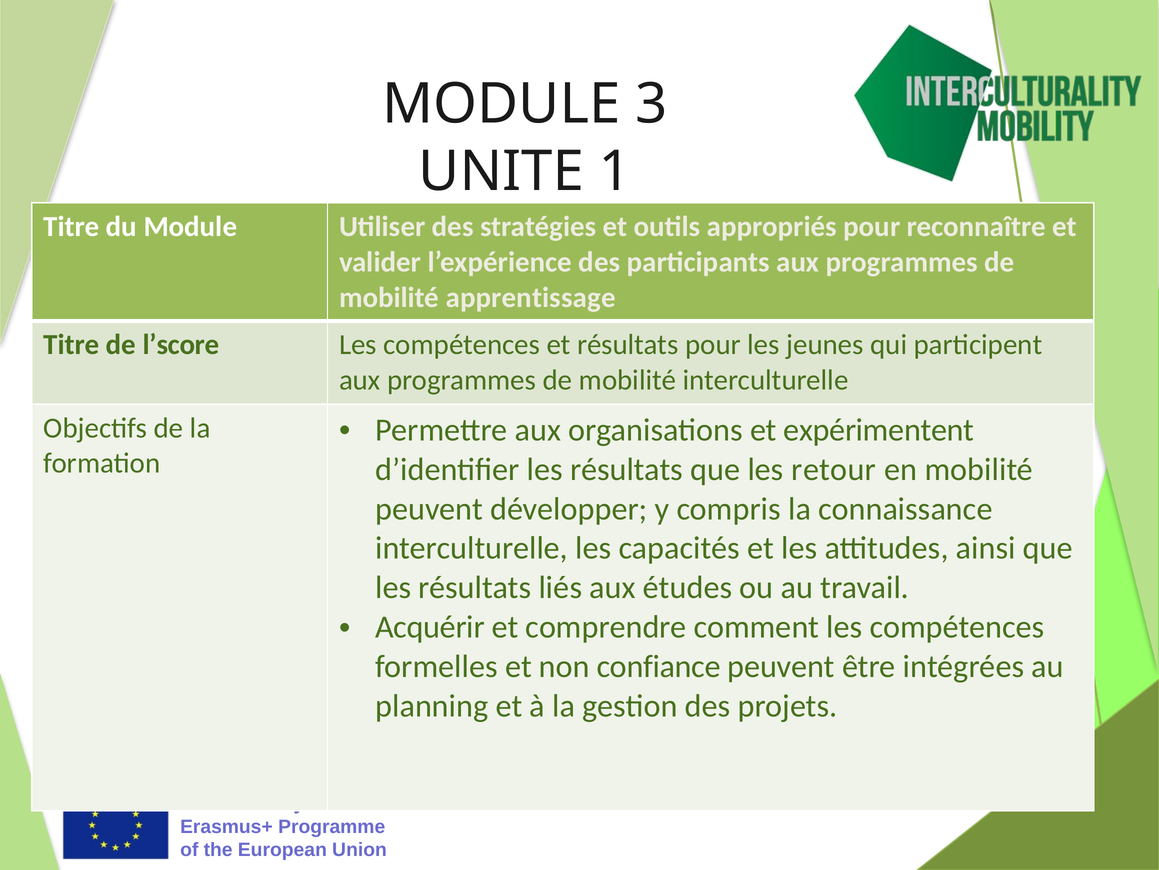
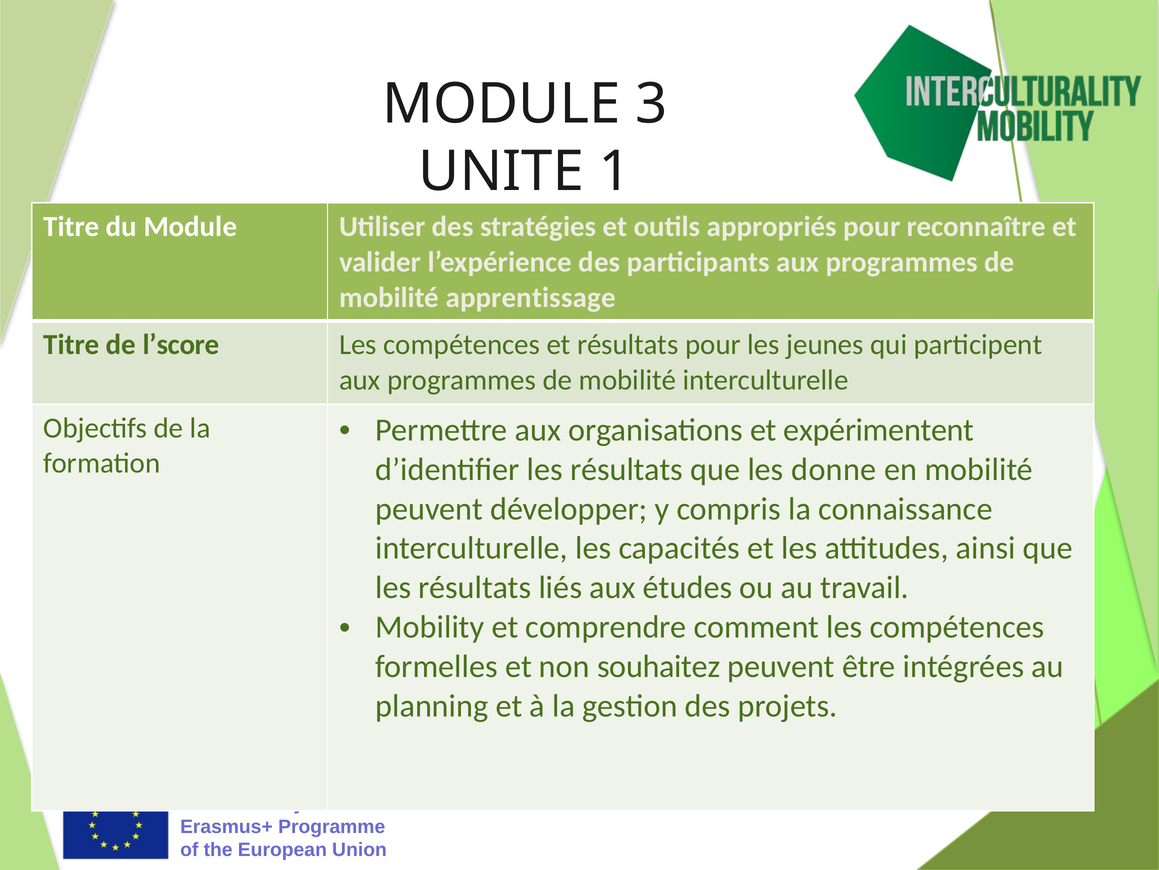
retour: retour -> donne (834, 469)
Acquérir: Acquérir -> Mobility (430, 627)
confiance: confiance -> souhaitez (659, 666)
